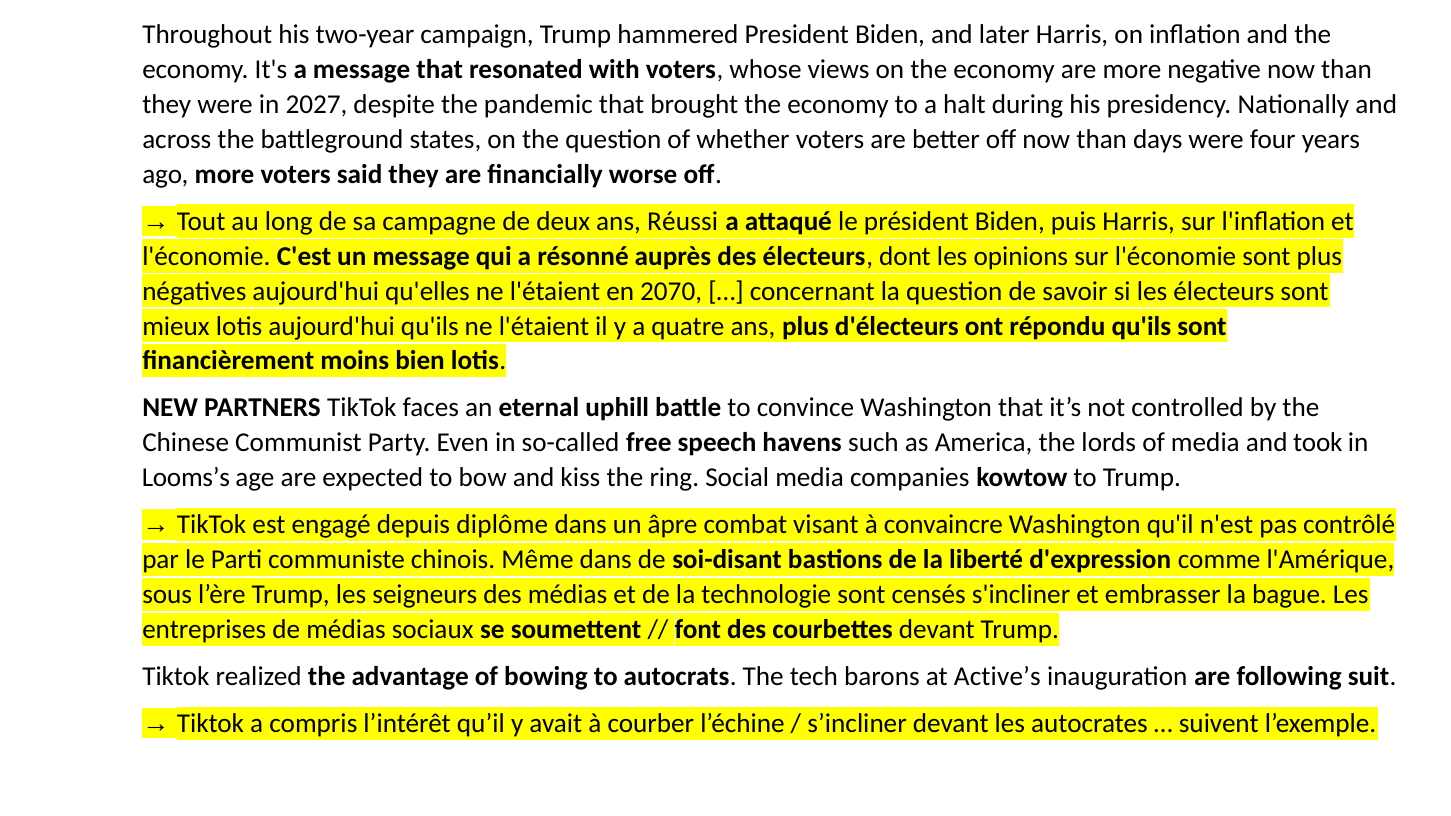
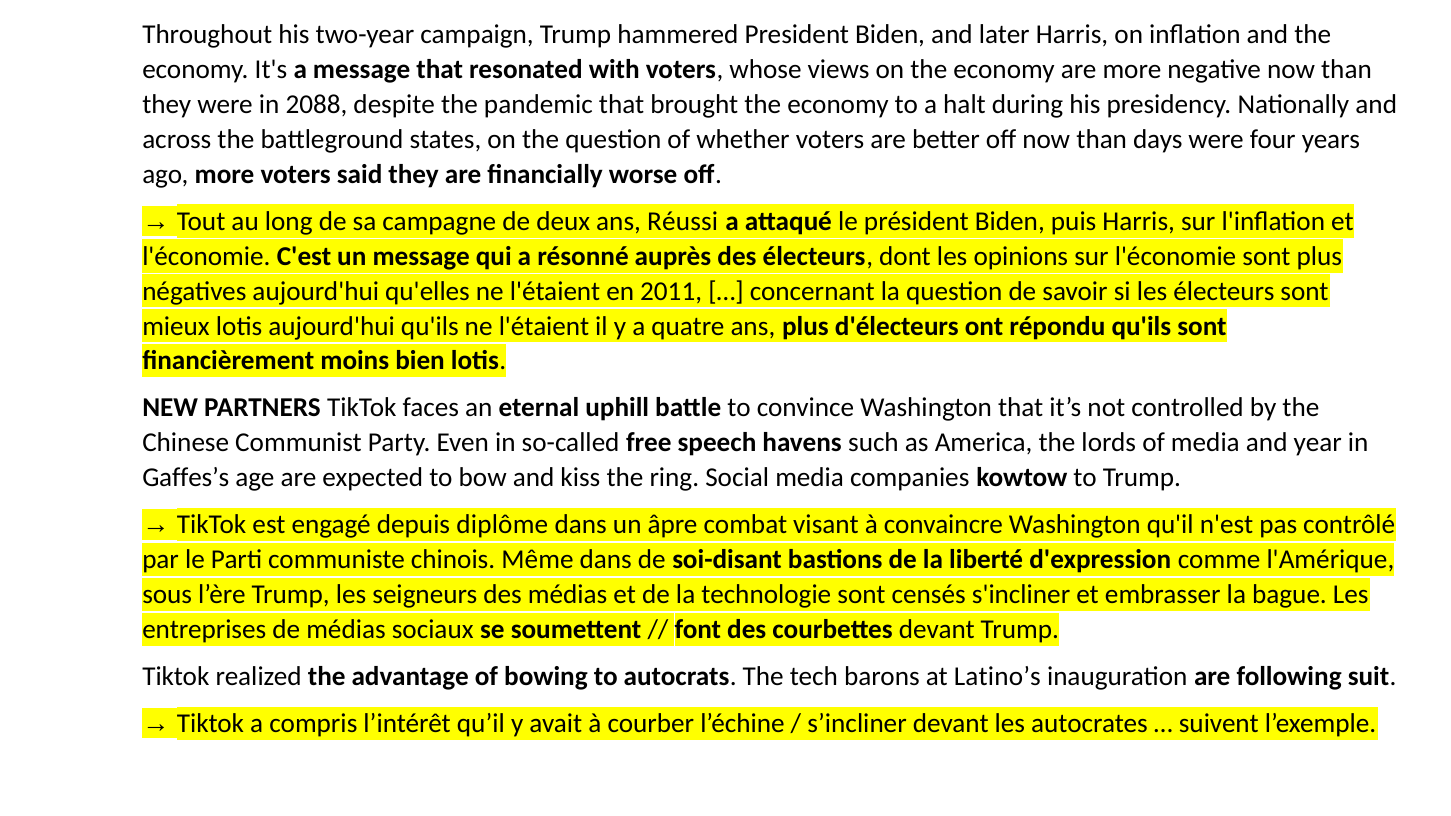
2027: 2027 -> 2088 (316, 105)
2070: 2070 -> 2011 (671, 291)
took: took -> year (1318, 443)
Looms’s: Looms’s -> Gaffes’s (186, 478)
Active’s: Active’s -> Latino’s (997, 677)
